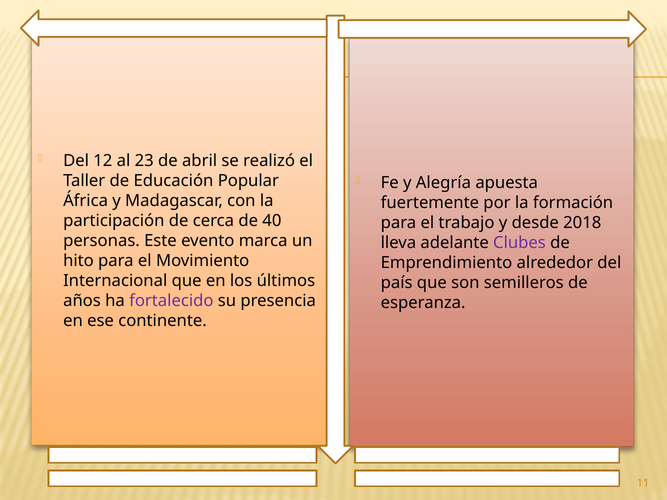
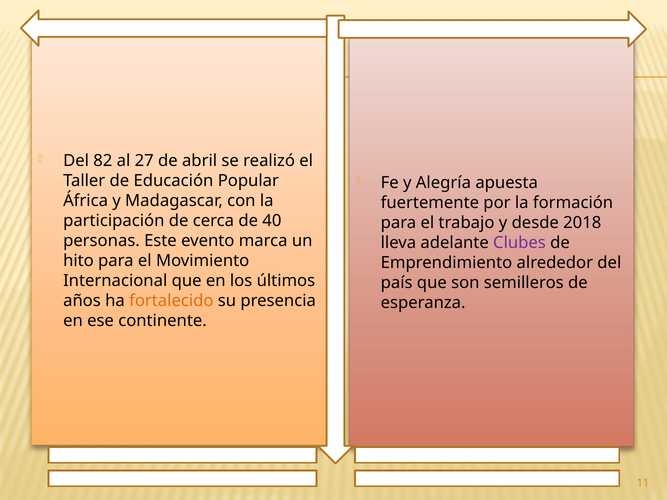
12: 12 -> 82 (103, 161)
23: 23 -> 27 (144, 161)
fortalecido colour: purple -> orange (171, 301)
